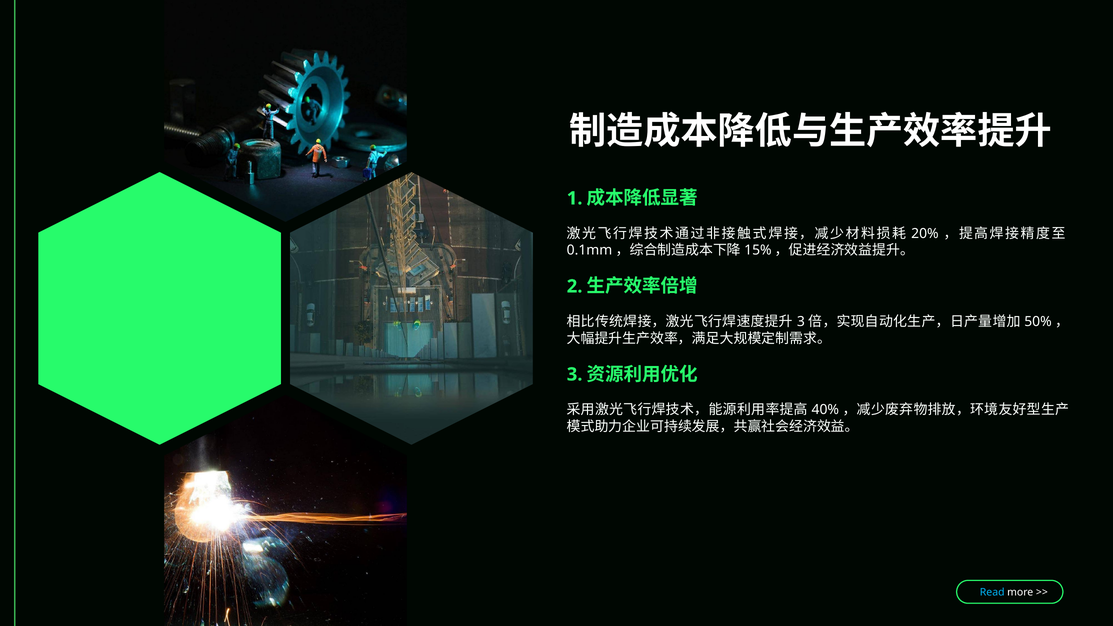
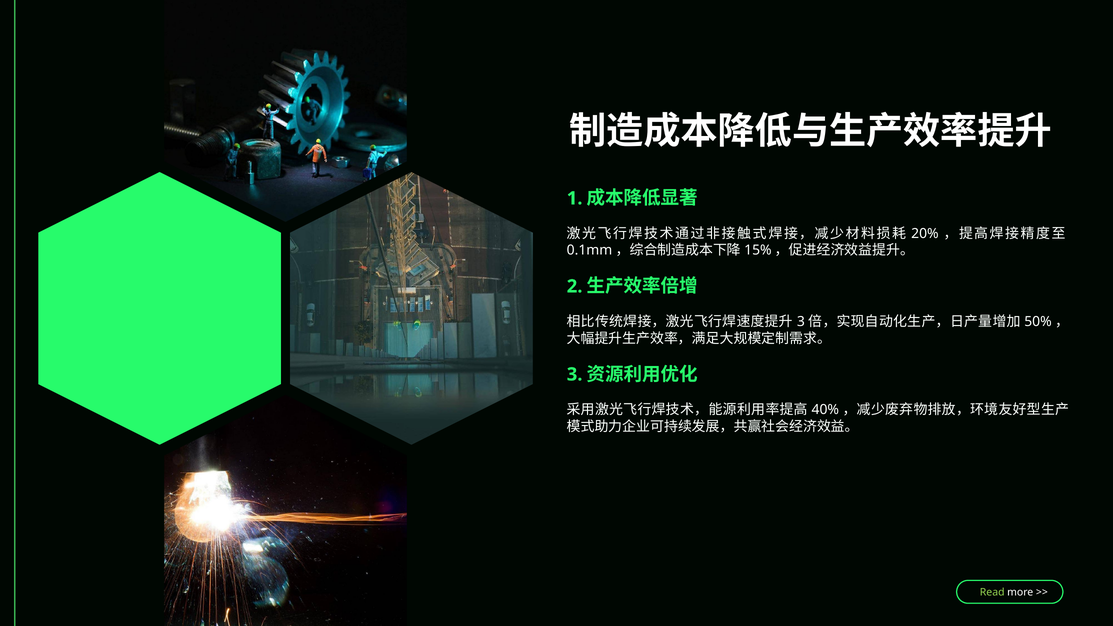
Read colour: light blue -> light green (992, 593)
